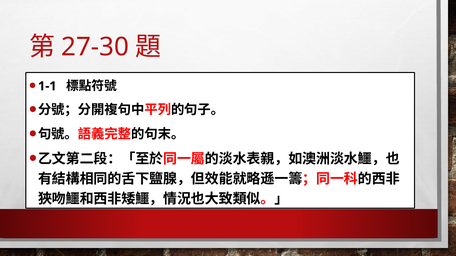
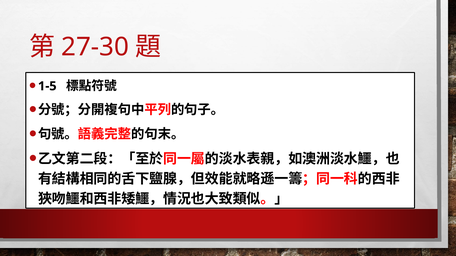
1-1: 1-1 -> 1-5 (47, 86)
